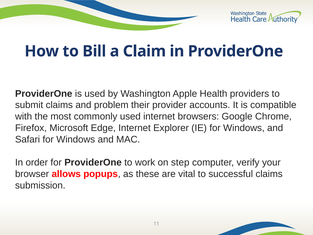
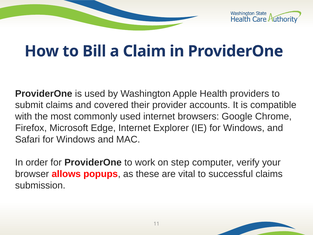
problem: problem -> covered (111, 105)
